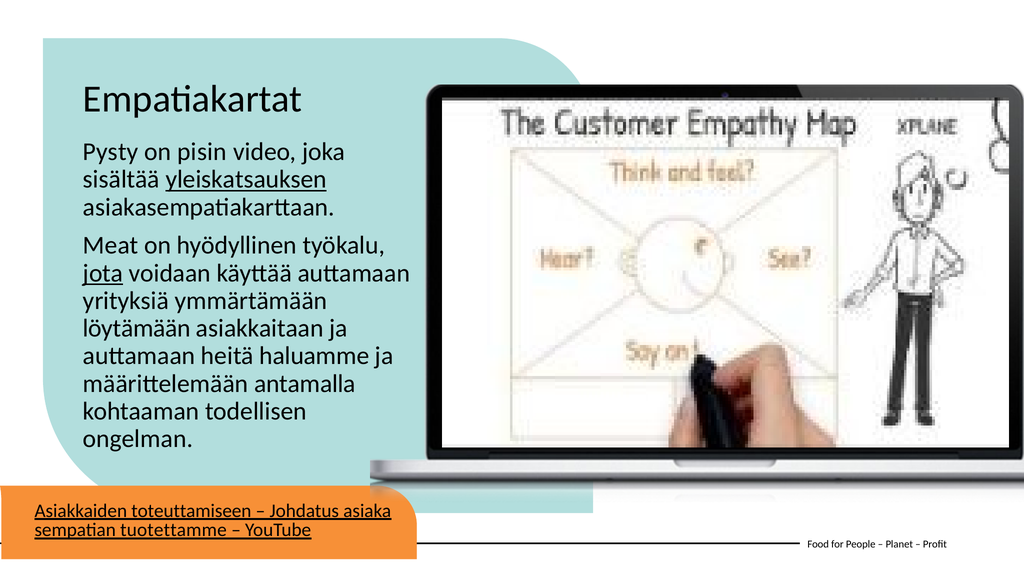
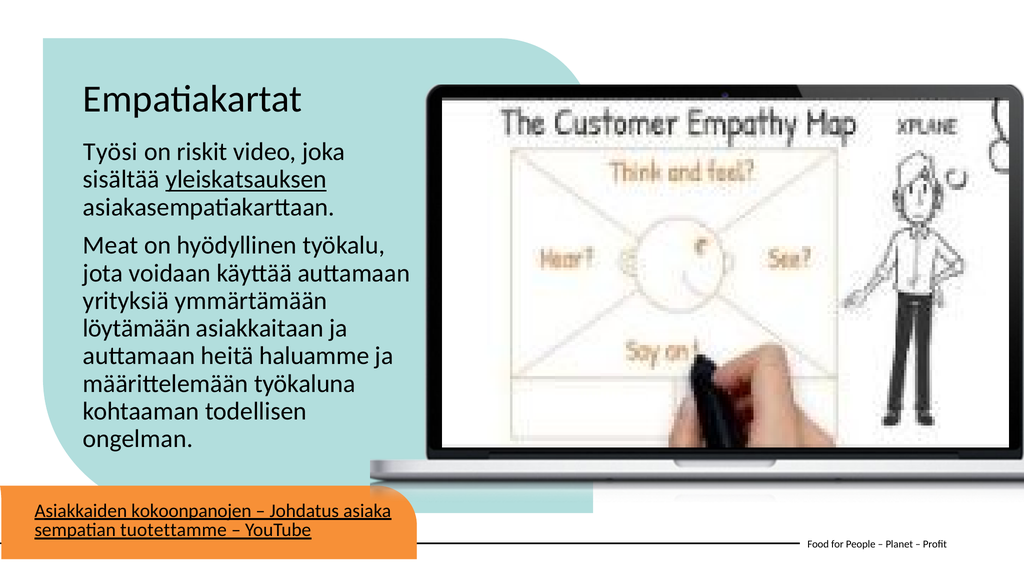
Pysty: Pysty -> Työsi (111, 152)
pisin: pisin -> riskit (202, 152)
jota underline: present -> none (103, 273)
antamalla: antamalla -> työkaluna (305, 384)
toteuttamiseen: toteuttamiseen -> kokoonpanojen (191, 511)
